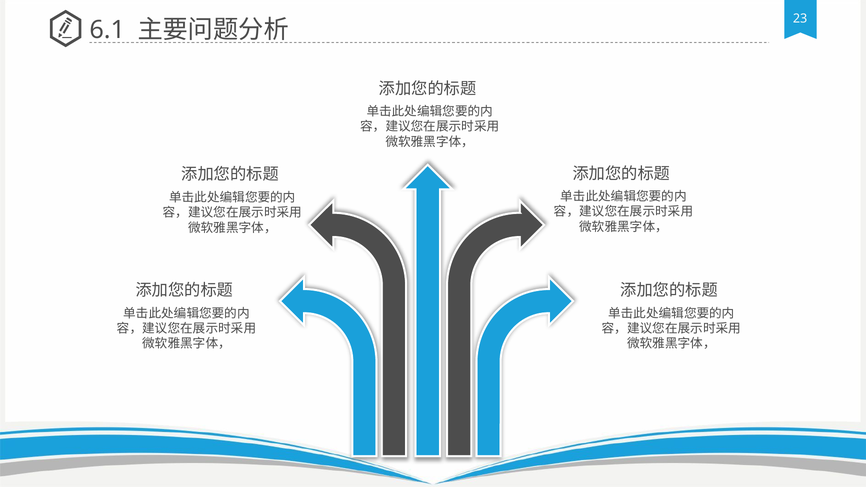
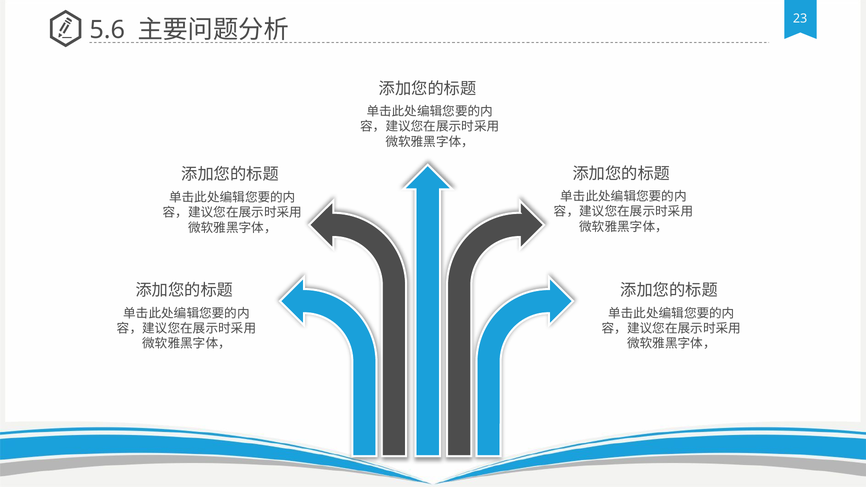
6.1: 6.1 -> 5.6 (107, 30)
